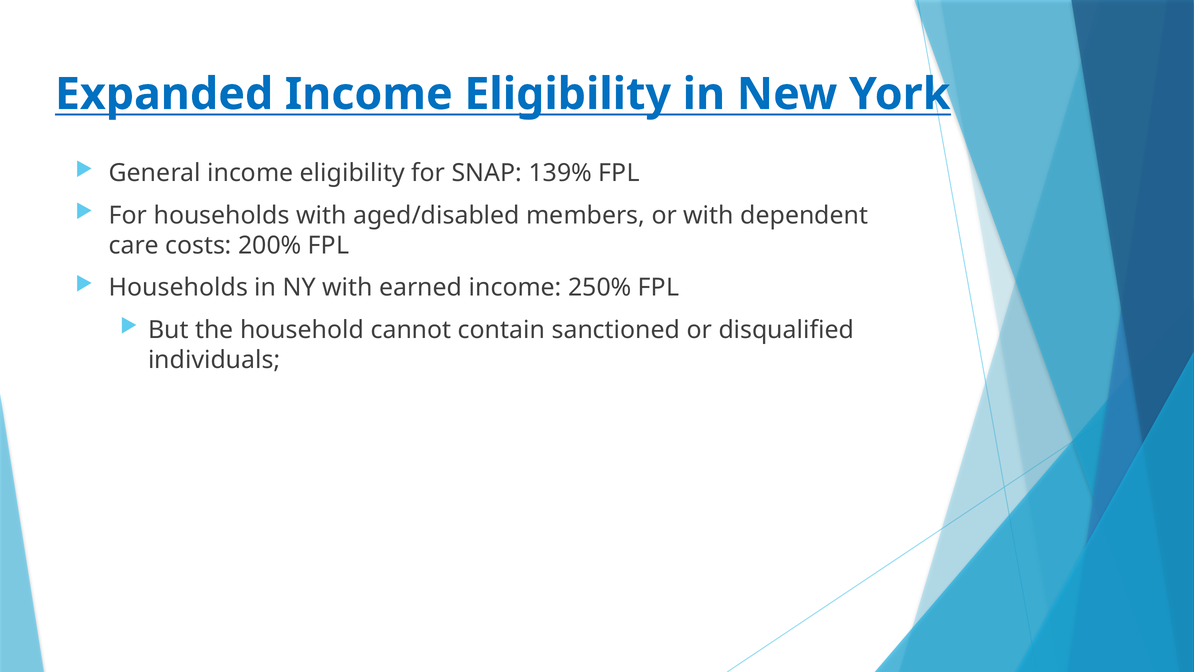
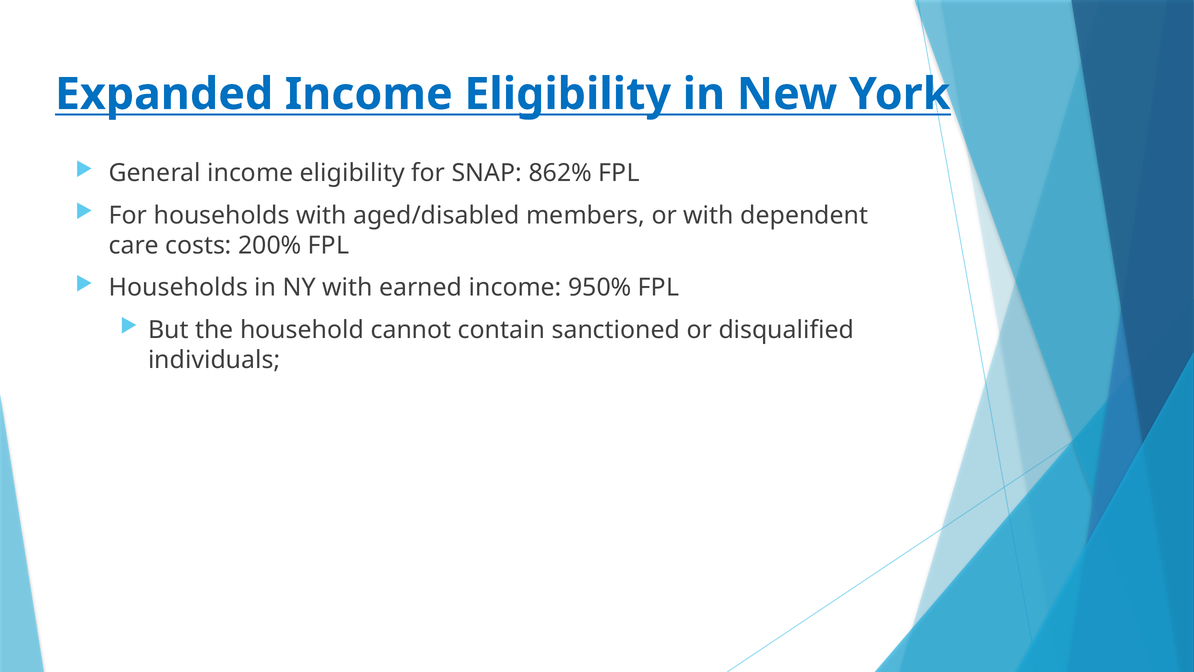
139%: 139% -> 862% (560, 173)
250%: 250% -> 950% (600, 287)
